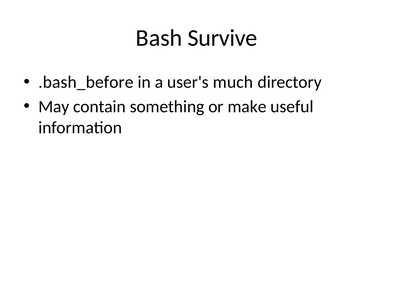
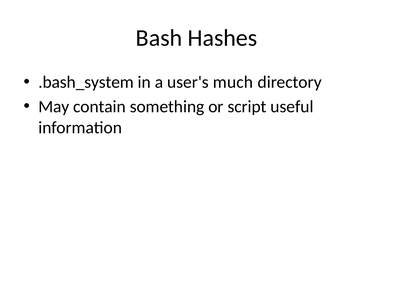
Survive: Survive -> Hashes (222, 38)
.bash_before: .bash_before -> .bash_system (86, 82)
make: make -> script (247, 107)
